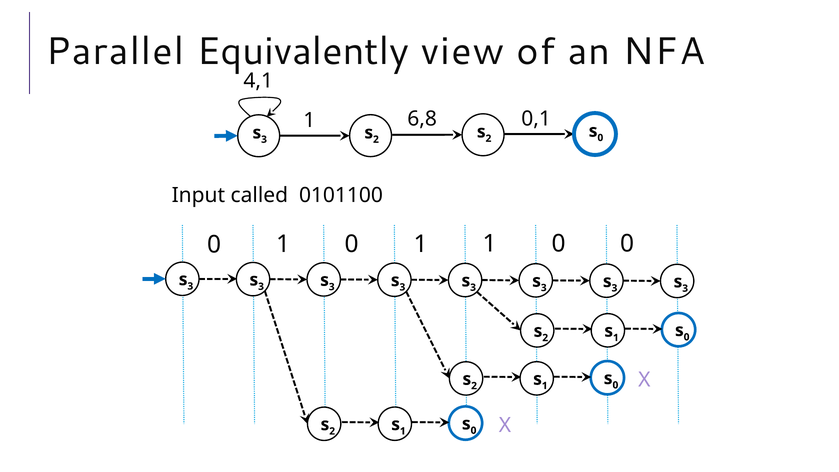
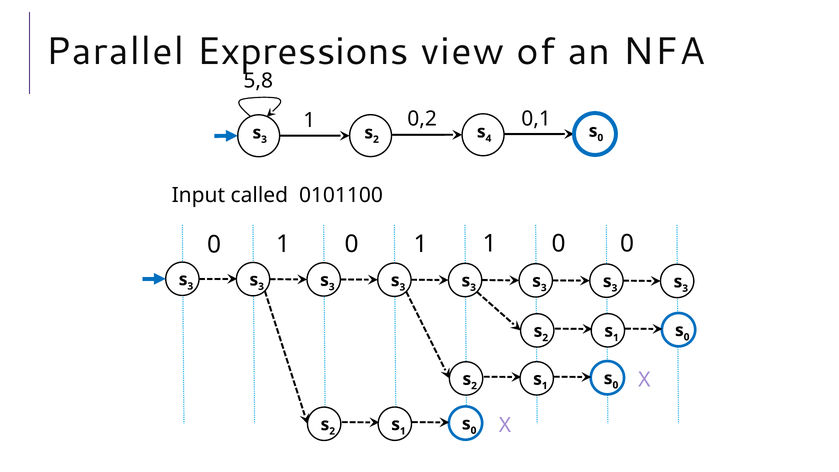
Equivalently: Equivalently -> Expressions (303, 51)
4,1: 4,1 -> 5,8 (258, 81)
6,8: 6,8 -> 0,2 (422, 119)
2: 2 -> 4 (488, 138)
